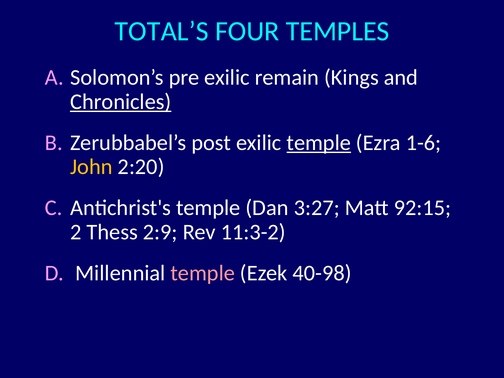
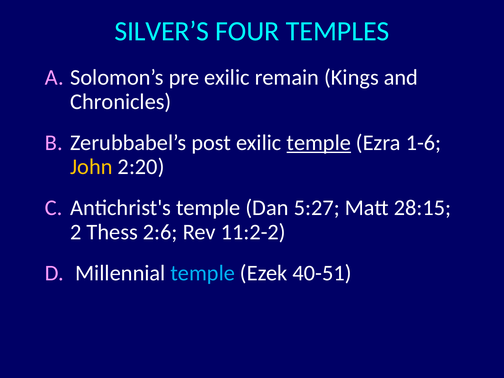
TOTAL’S: TOTAL’S -> SILVER’S (162, 31)
Chronicles underline: present -> none (121, 102)
3:27: 3:27 -> 5:27 (317, 208)
92:15: 92:15 -> 28:15 (422, 208)
2:9: 2:9 -> 2:6 (160, 232)
11:3-2: 11:3-2 -> 11:2-2 (253, 232)
temple colour: pink -> light blue (203, 273)
40-98: 40-98 -> 40-51 (322, 273)
